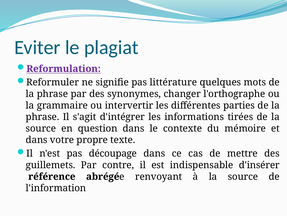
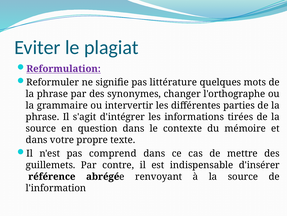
découpage: découpage -> comprend (113, 153)
